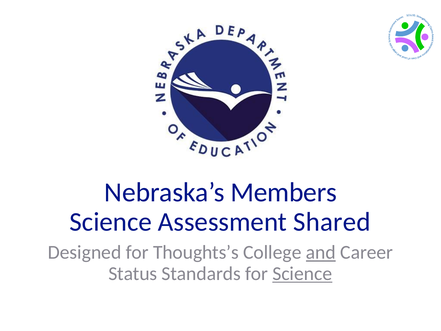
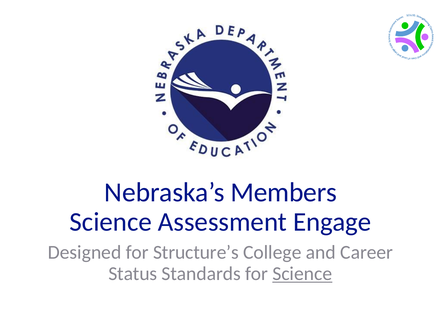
Shared: Shared -> Engage (332, 222)
Thoughts’s: Thoughts’s -> Structure’s (196, 252)
and underline: present -> none (321, 252)
